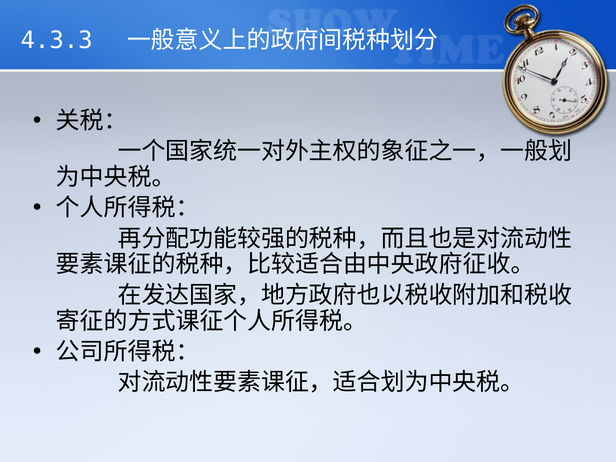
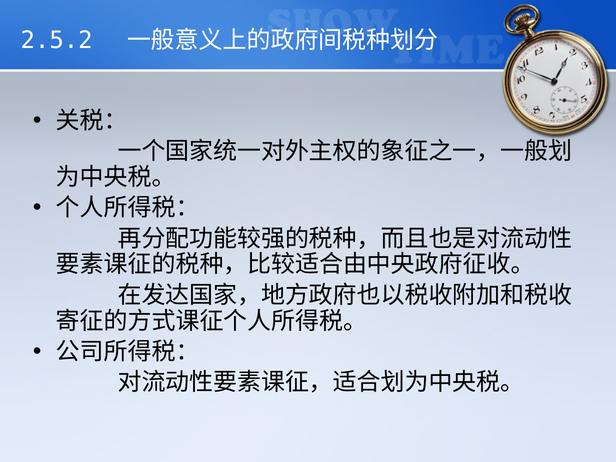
4.3.3: 4.3.3 -> 2.5.2 (57, 41)
